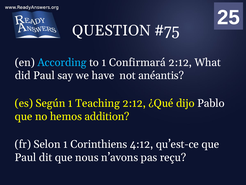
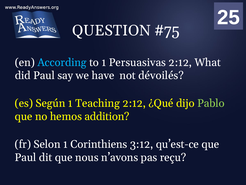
Confirmará: Confirmará -> Persuasivas (137, 62)
anéantis: anéantis -> dévoilés (161, 75)
Pablo colour: white -> light green (211, 103)
4:12: 4:12 -> 3:12 (142, 144)
